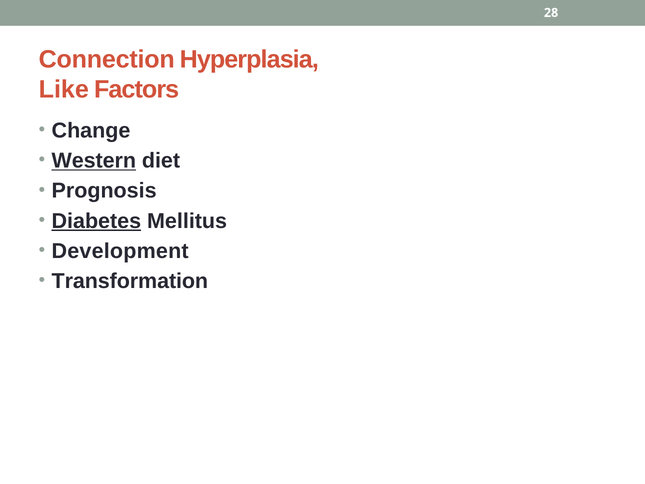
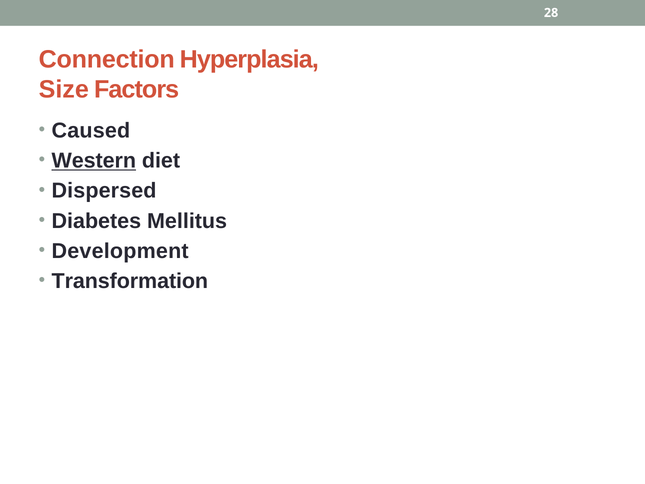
Like: Like -> Size (64, 89)
Change: Change -> Caused (91, 131)
Prognosis: Prognosis -> Dispersed (104, 191)
Diabetes underline: present -> none (96, 221)
